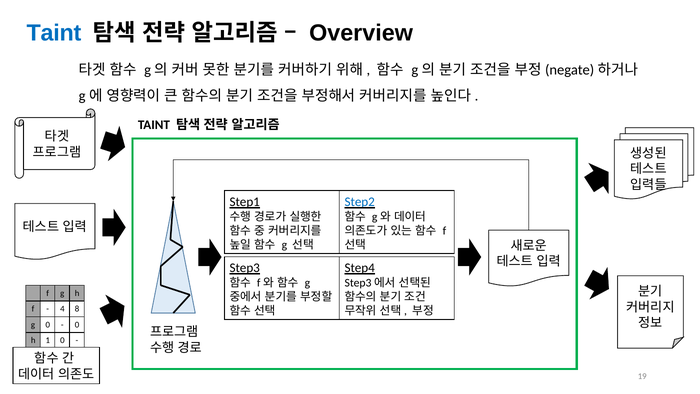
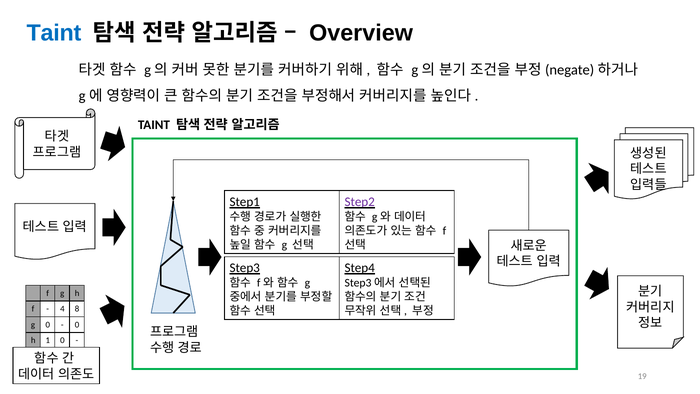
Step2 colour: blue -> purple (360, 202)
